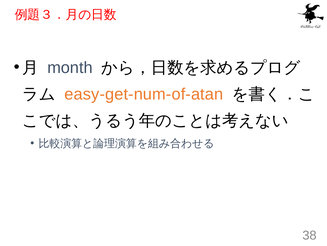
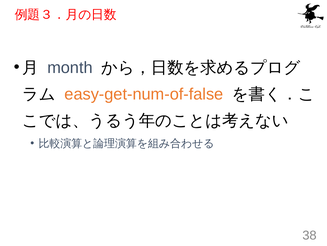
easy-get-num-of-atan: easy-get-num-of-atan -> easy-get-num-of-false (144, 94)
